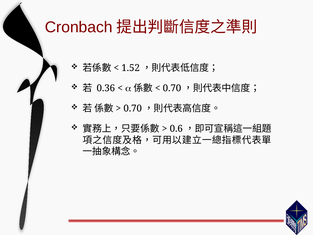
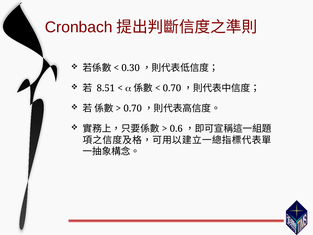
1.52: 1.52 -> 0.30 (131, 68)
0.36: 0.36 -> 8.51 (106, 88)
